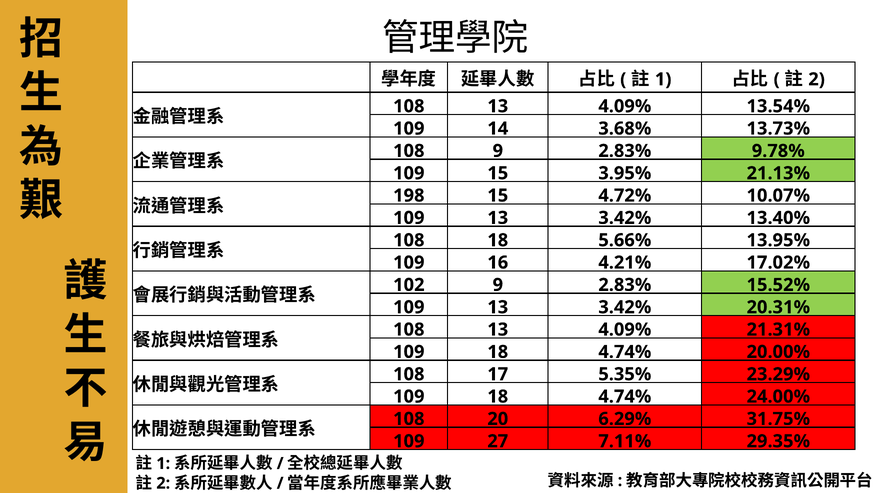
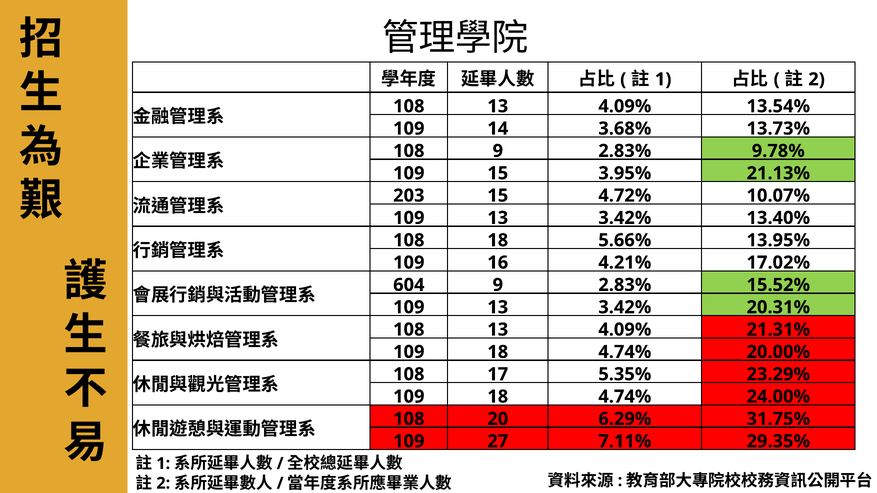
198: 198 -> 203 (409, 196)
102: 102 -> 604 (409, 285)
